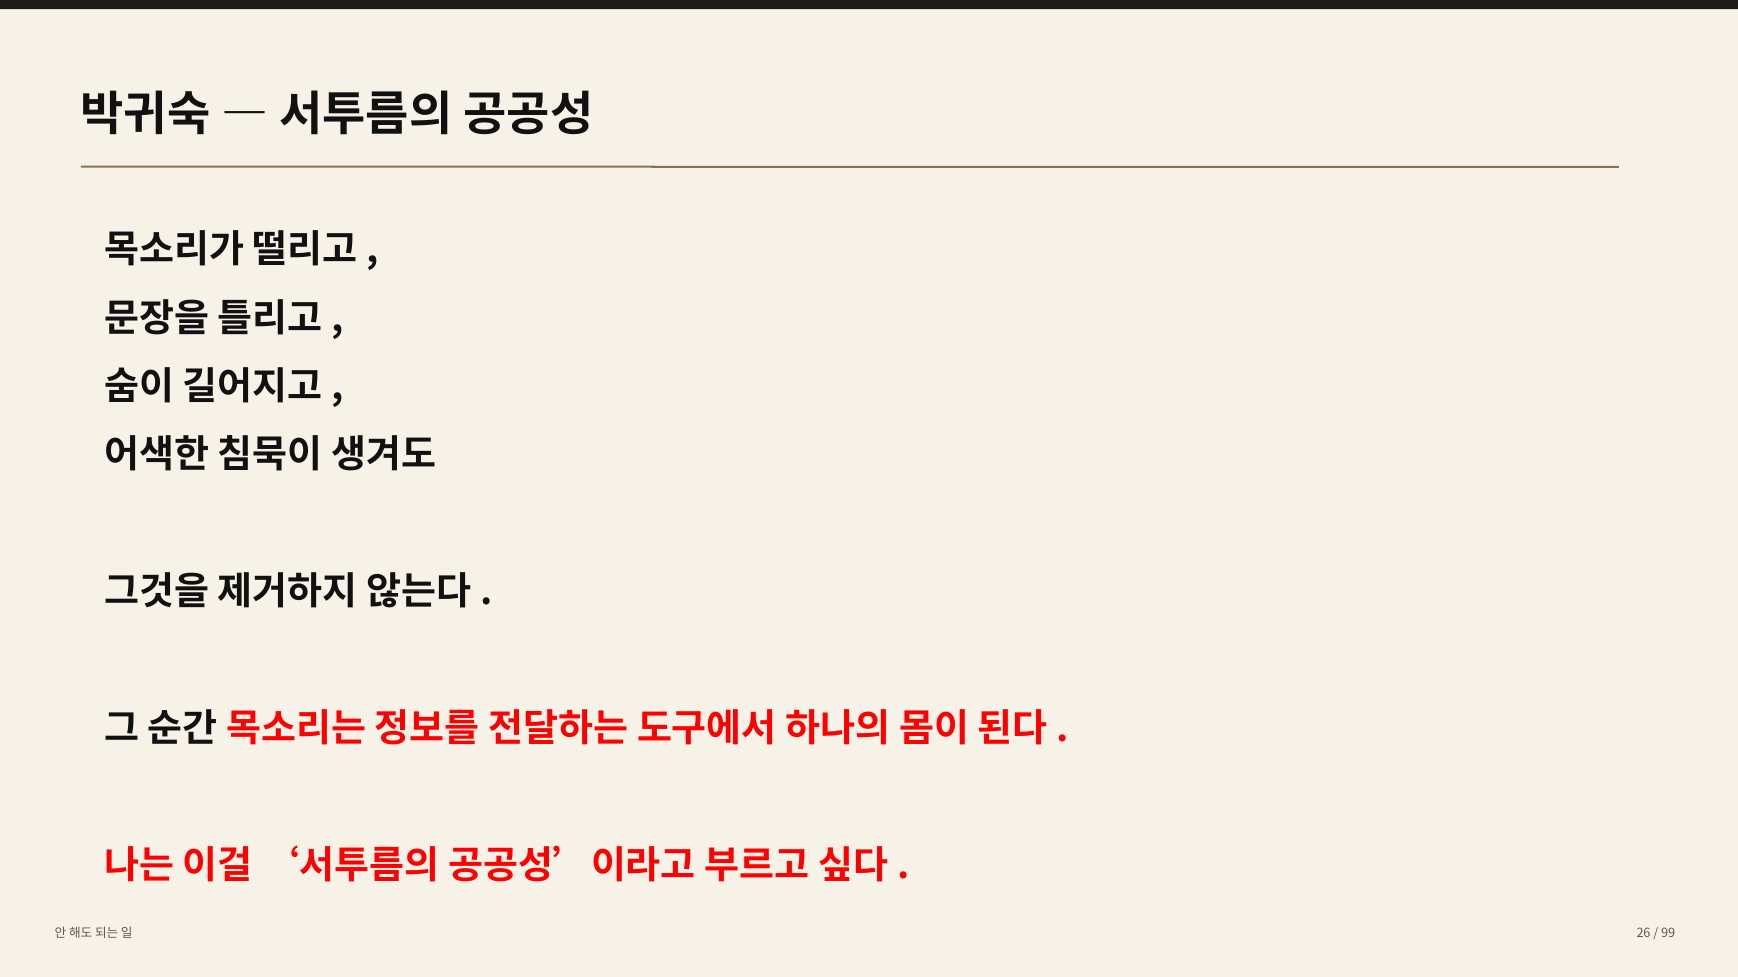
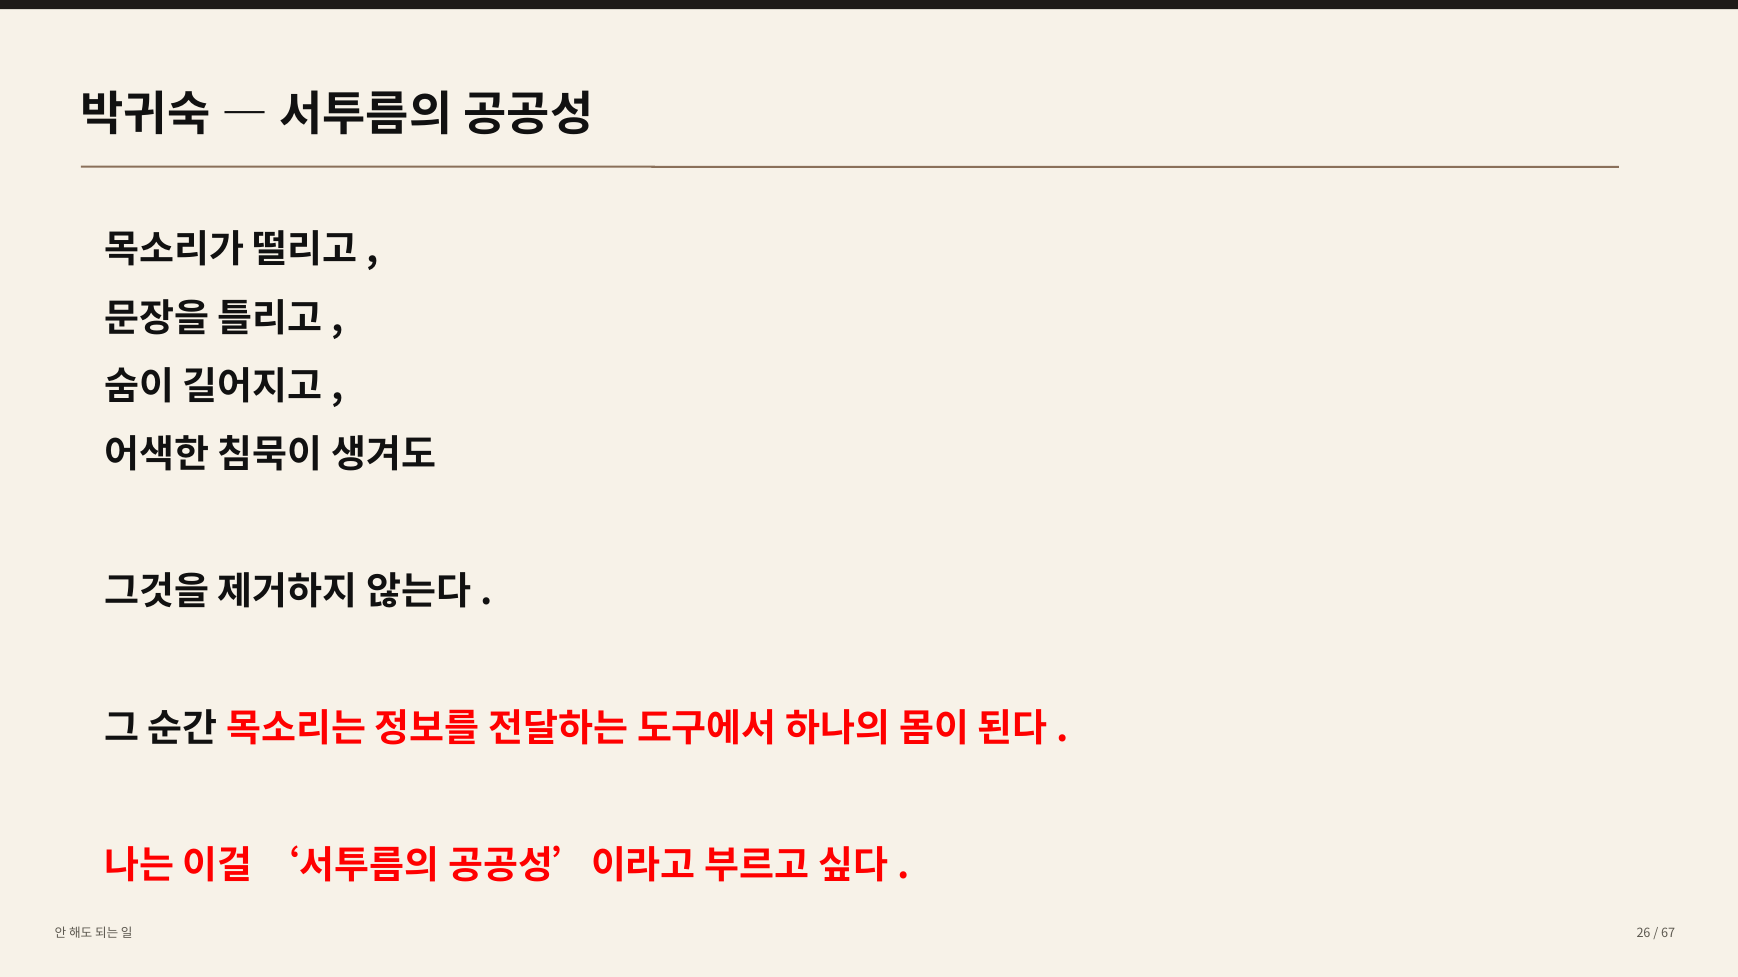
99: 99 -> 67 (1668, 934)
